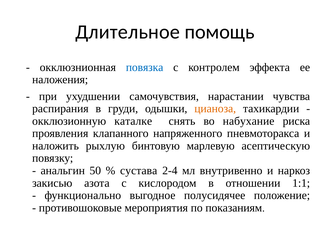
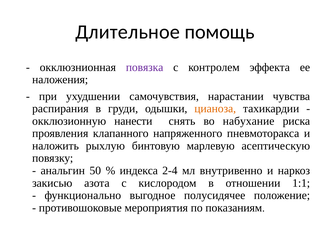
повязка colour: blue -> purple (145, 67)
каталке: каталке -> нанести (133, 121)
сустава: сустава -> индекса (139, 170)
